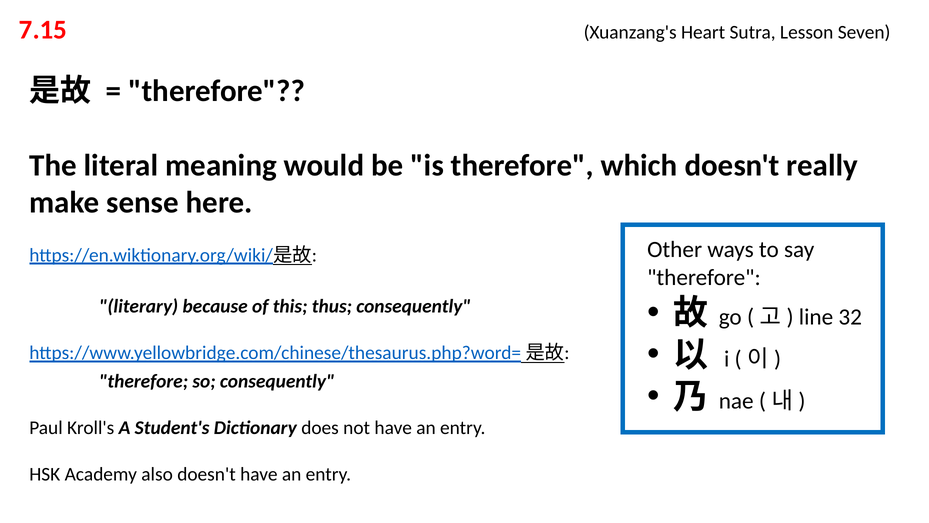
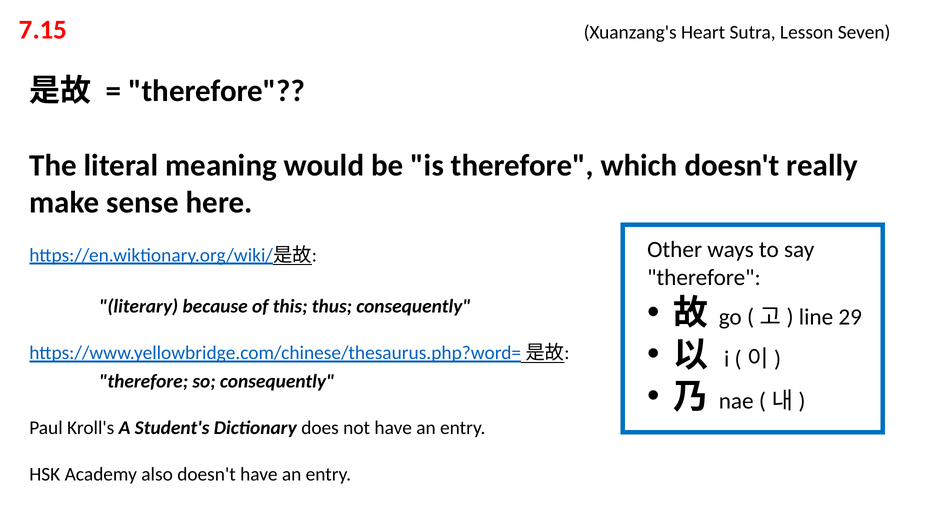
32: 32 -> 29 (850, 317)
